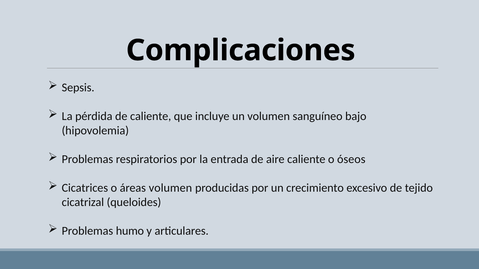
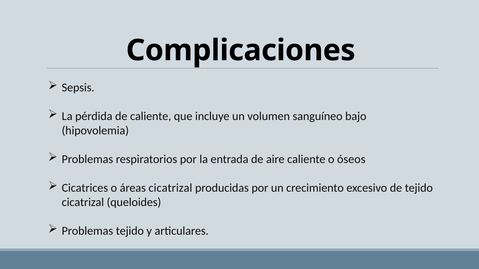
áreas volumen: volumen -> cicatrizal (170, 188)
Problemas humo: humo -> tejido (130, 231)
